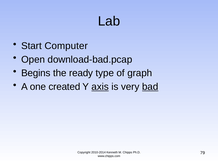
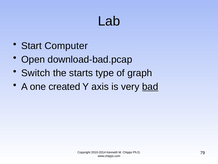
Begins: Begins -> Switch (36, 73)
ready: ready -> starts (81, 73)
axis underline: present -> none (100, 86)
